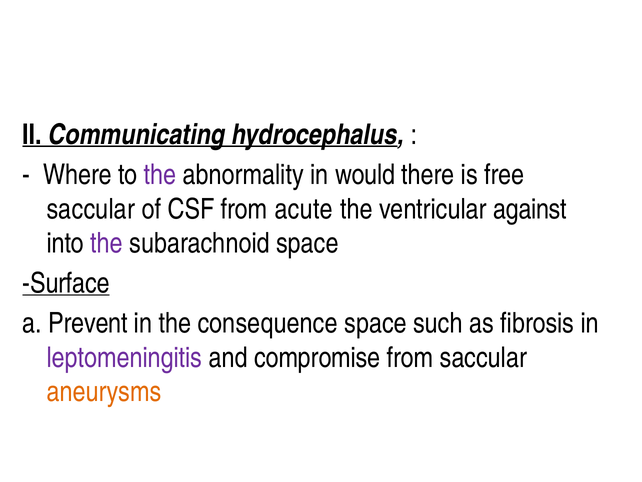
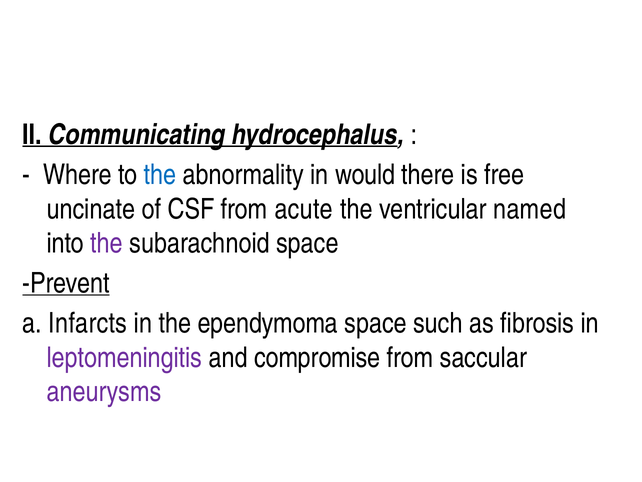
the colour: purple -> blue (160, 175)
saccular: saccular -> uncinate (91, 209)
against: against -> named (530, 209)
Surface: Surface -> Prevent (66, 283)
Prevent: Prevent -> Infarcts (88, 323)
consequence: consequence -> ependymoma (268, 323)
aneurysms colour: orange -> purple (104, 392)
